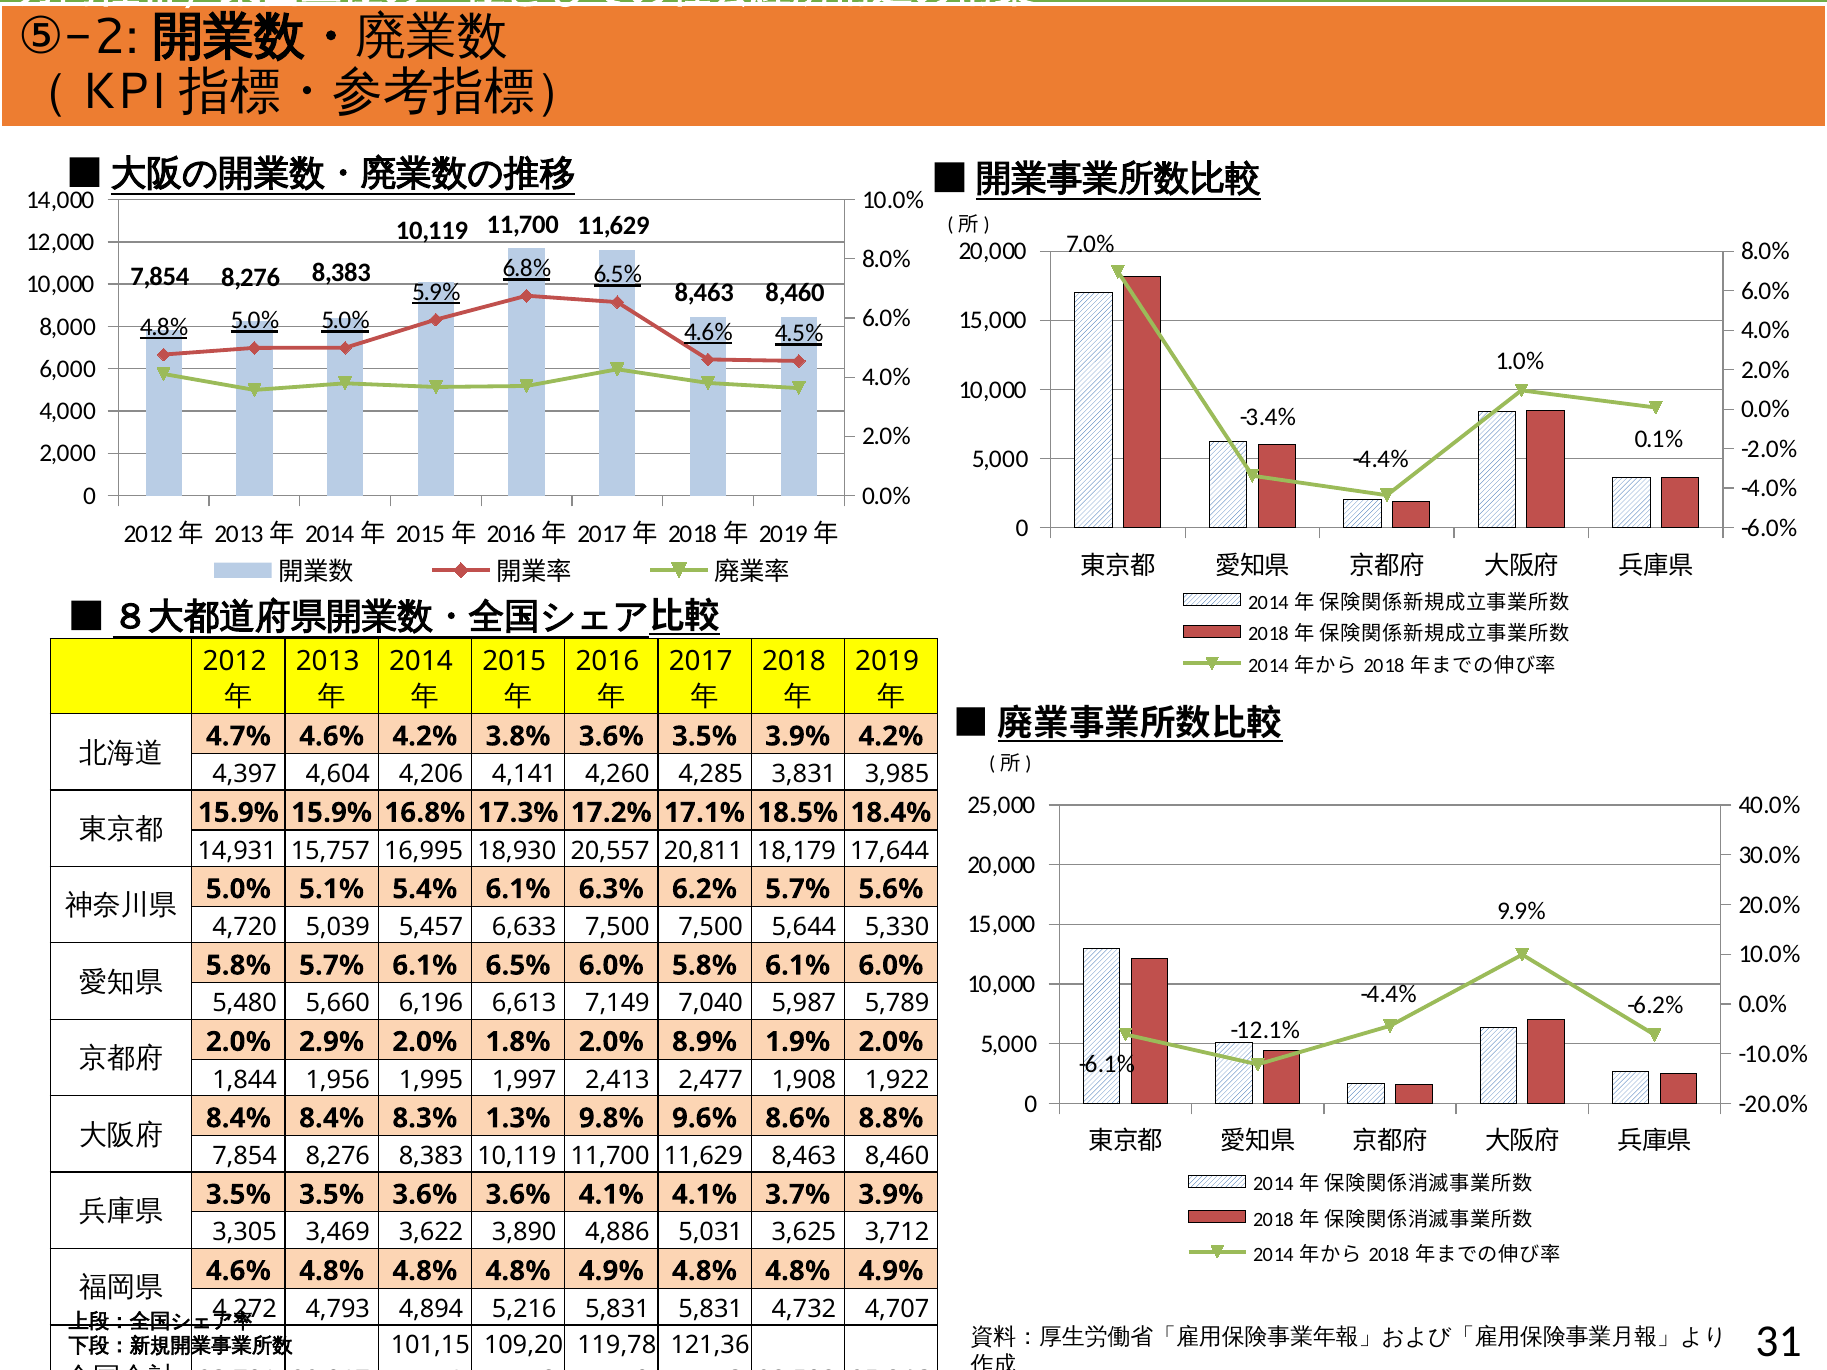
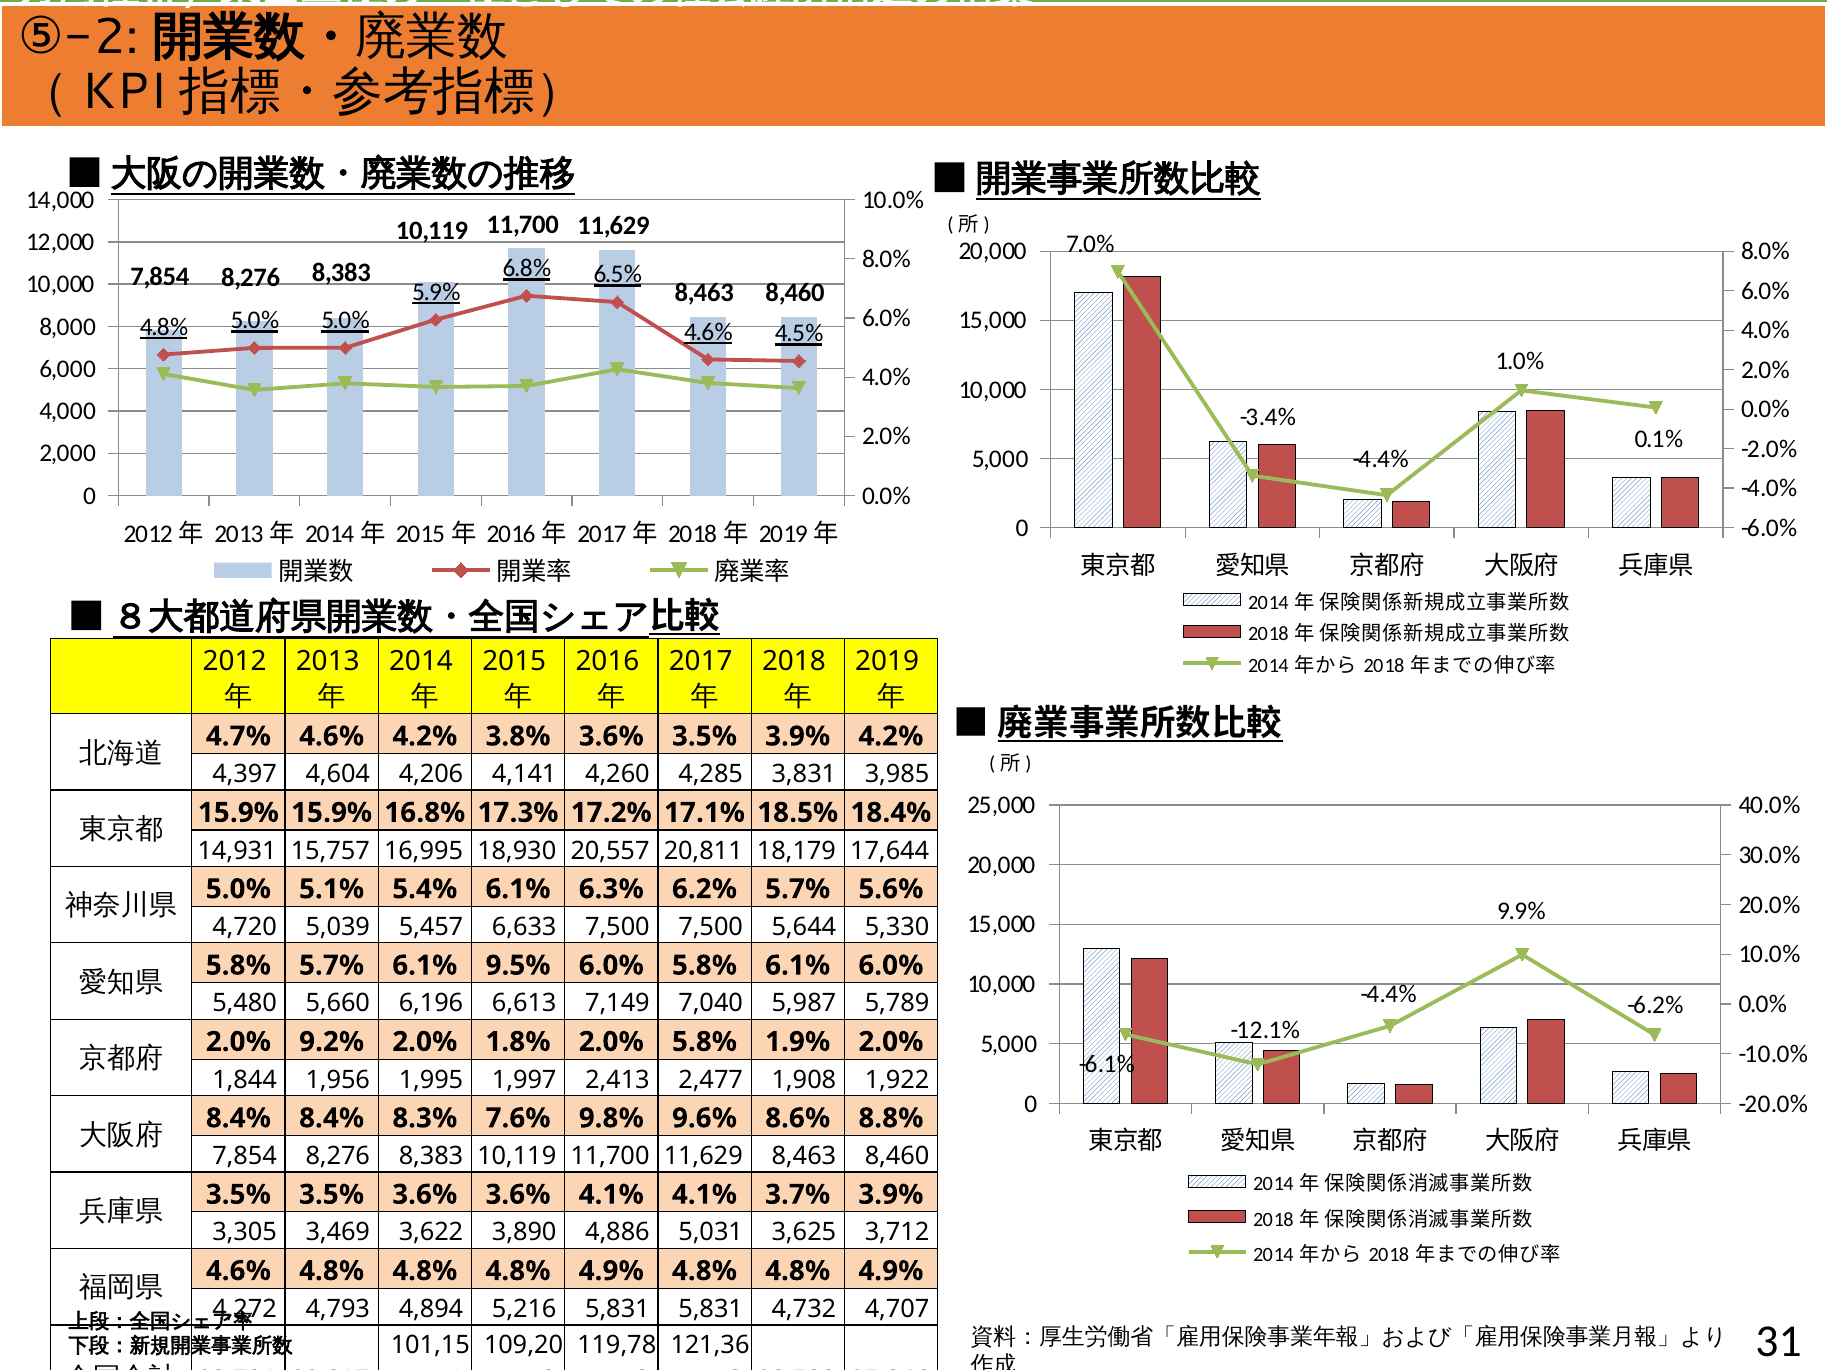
6.1% 6.5%: 6.5% -> 9.5% (518, 966)
2.9%: 2.9% -> 9.2% (332, 1042)
2.0% 8.9%: 8.9% -> 5.8% (704, 1042)
1.3%: 1.3% -> 7.6% (518, 1118)
